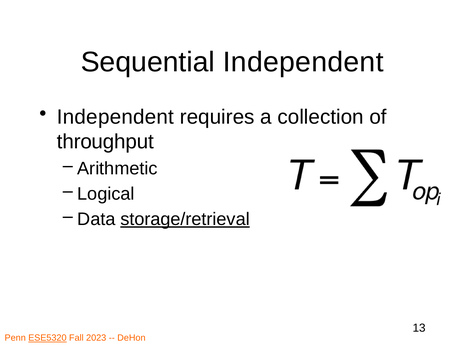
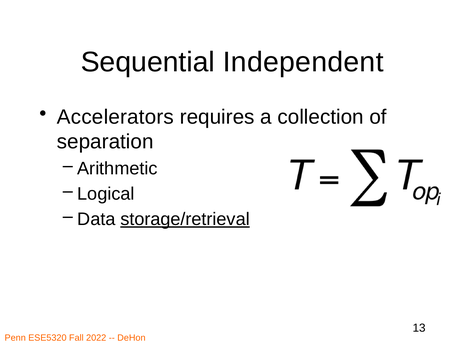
Independent: Independent -> Accelerators (115, 117)
throughput: throughput -> separation (105, 142)
ESE5320 underline: present -> none (47, 338)
2023: 2023 -> 2022 (96, 338)
